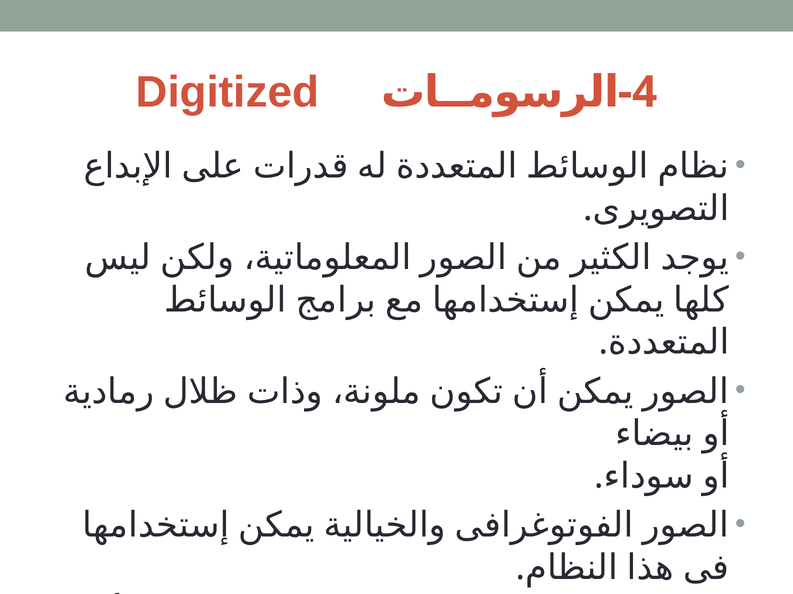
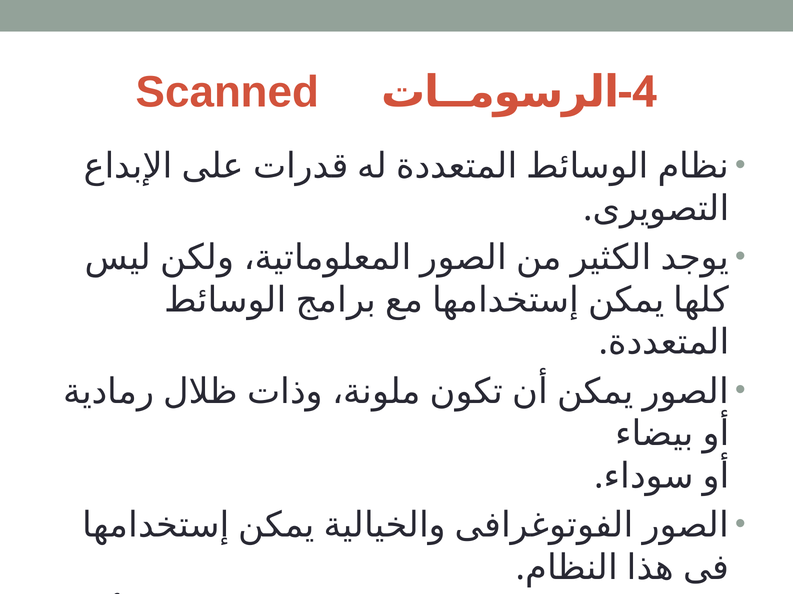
Digitized: Digitized -> Scanned (227, 92)
